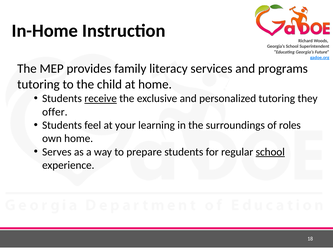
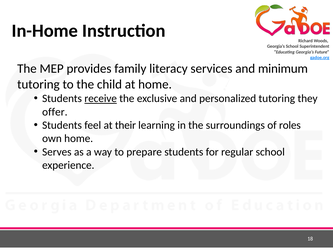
programs: programs -> minimum (283, 69)
your: your -> their (125, 125)
school underline: present -> none (270, 152)
